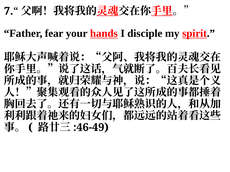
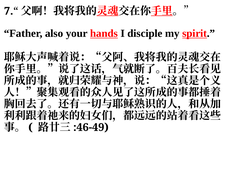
fear: fear -> also (54, 33)
